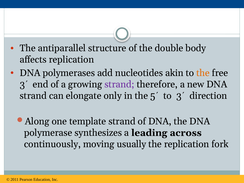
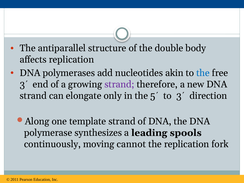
the colour: orange -> blue (203, 73)
across: across -> spools (186, 133)
usually: usually -> cannot (131, 144)
